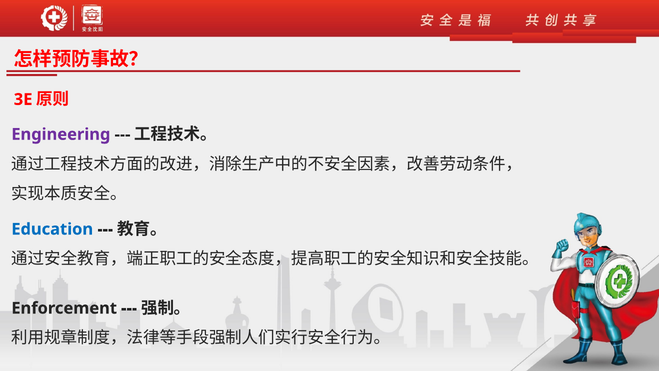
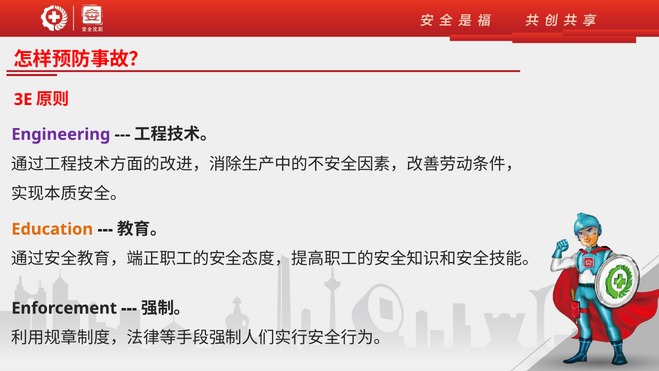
Education colour: blue -> orange (52, 229)
